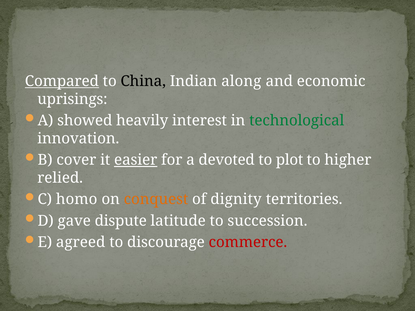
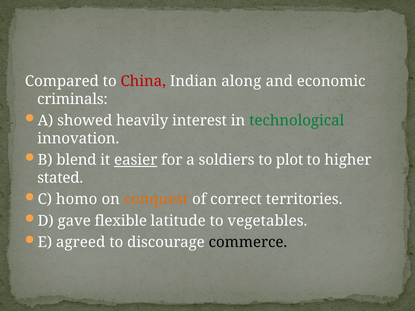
Compared underline: present -> none (62, 81)
China colour: black -> red (143, 81)
uprisings: uprisings -> criminals (72, 99)
cover: cover -> blend (76, 160)
devoted: devoted -> soldiers (227, 160)
relied: relied -> stated (60, 178)
dignity: dignity -> correct (236, 200)
dispute: dispute -> flexible (121, 221)
succession: succession -> vegetables (267, 221)
commerce colour: red -> black (248, 242)
